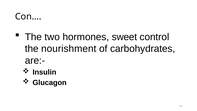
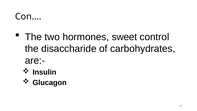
nourishment: nourishment -> disaccharide (69, 49)
